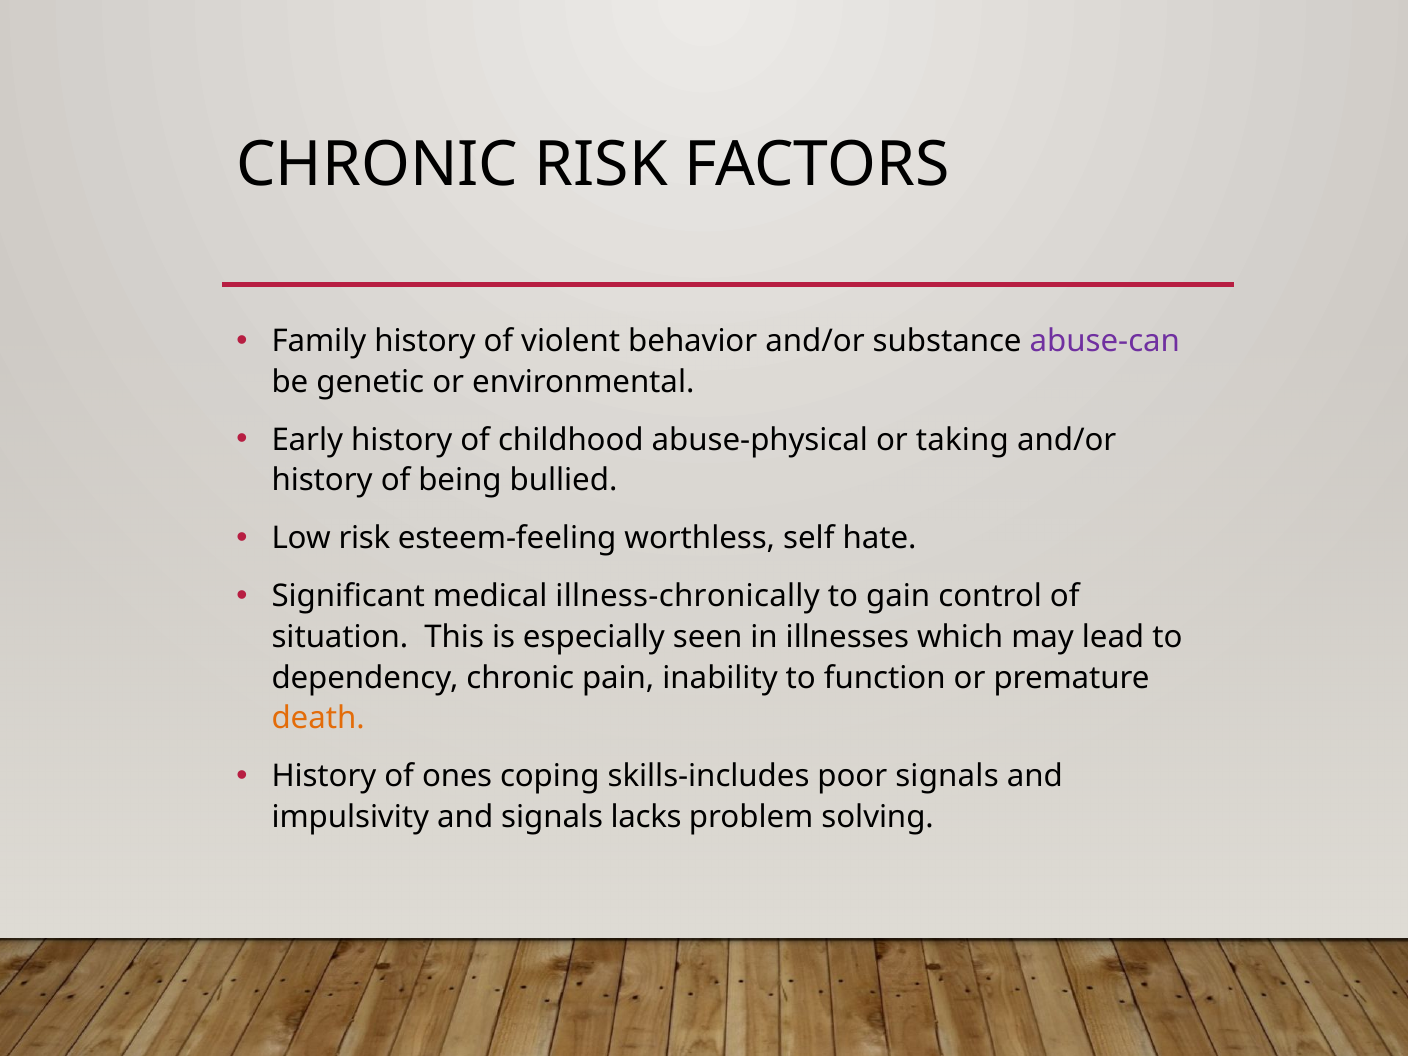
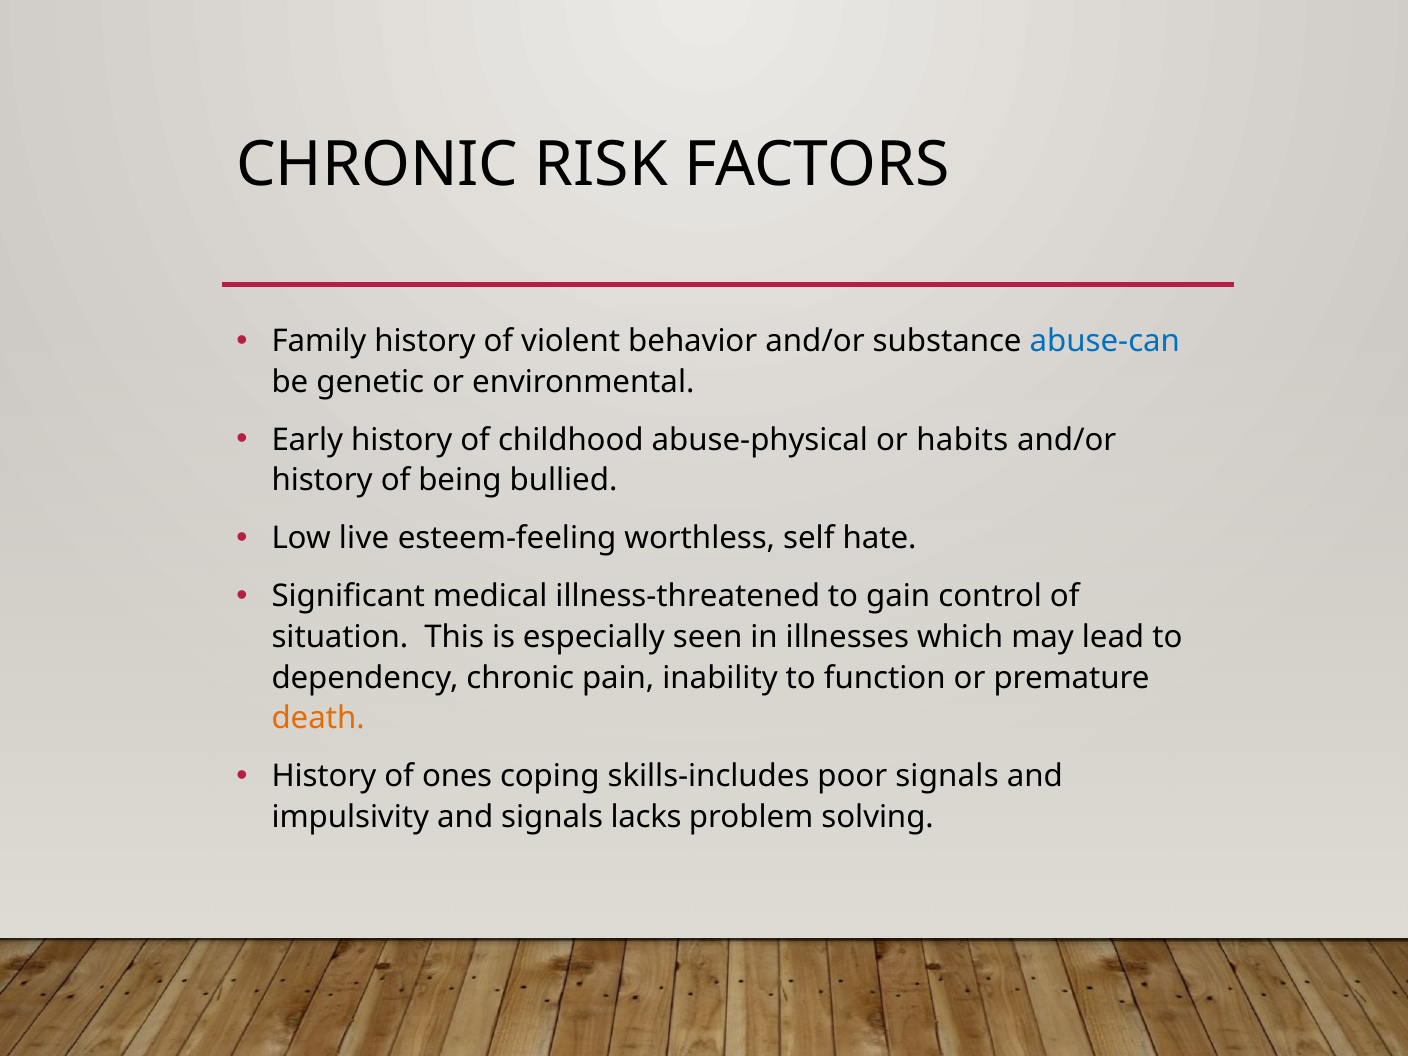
abuse-can colour: purple -> blue (1105, 341)
taking: taking -> habits (962, 440)
Low risk: risk -> live (364, 539)
illness-chronically: illness-chronically -> illness-threatened (688, 597)
